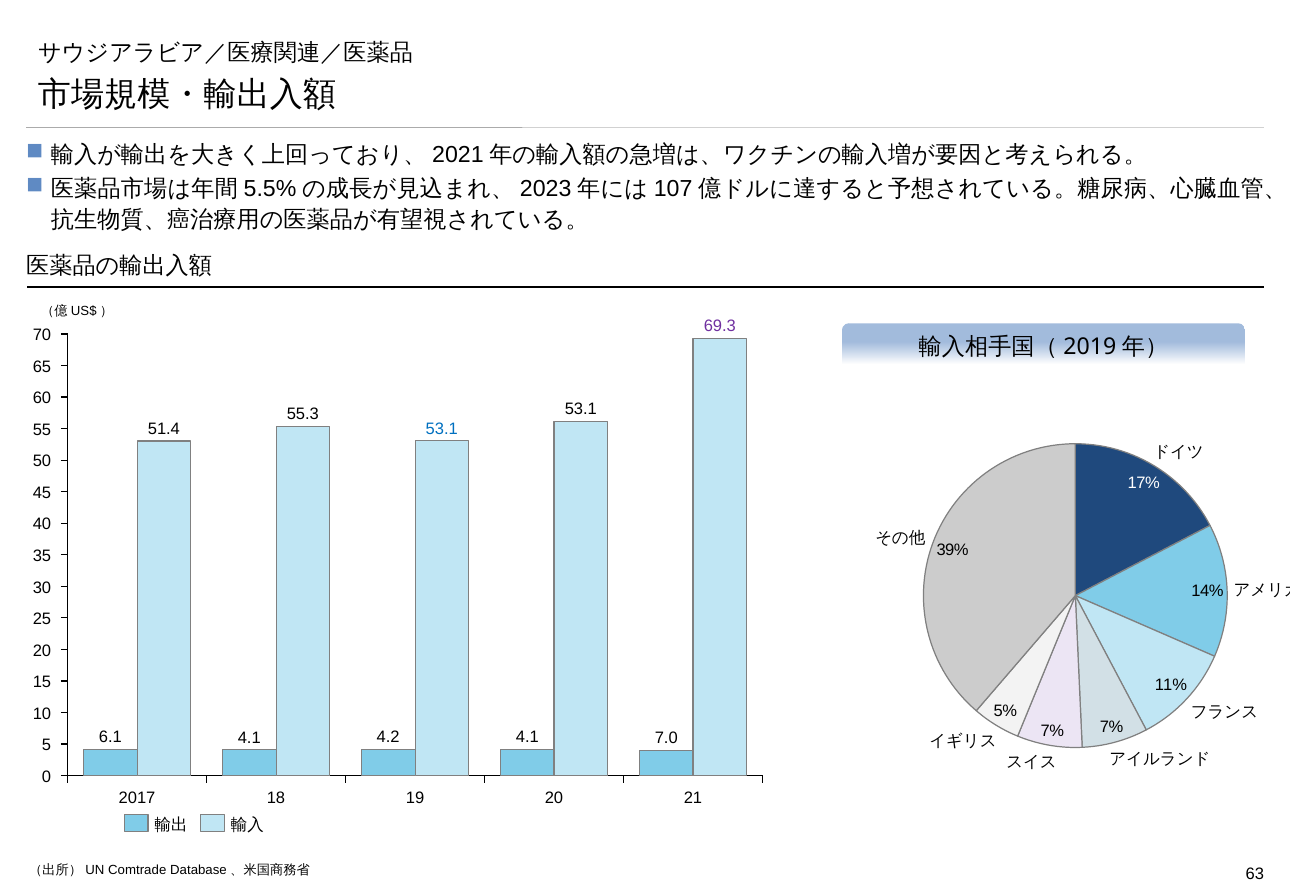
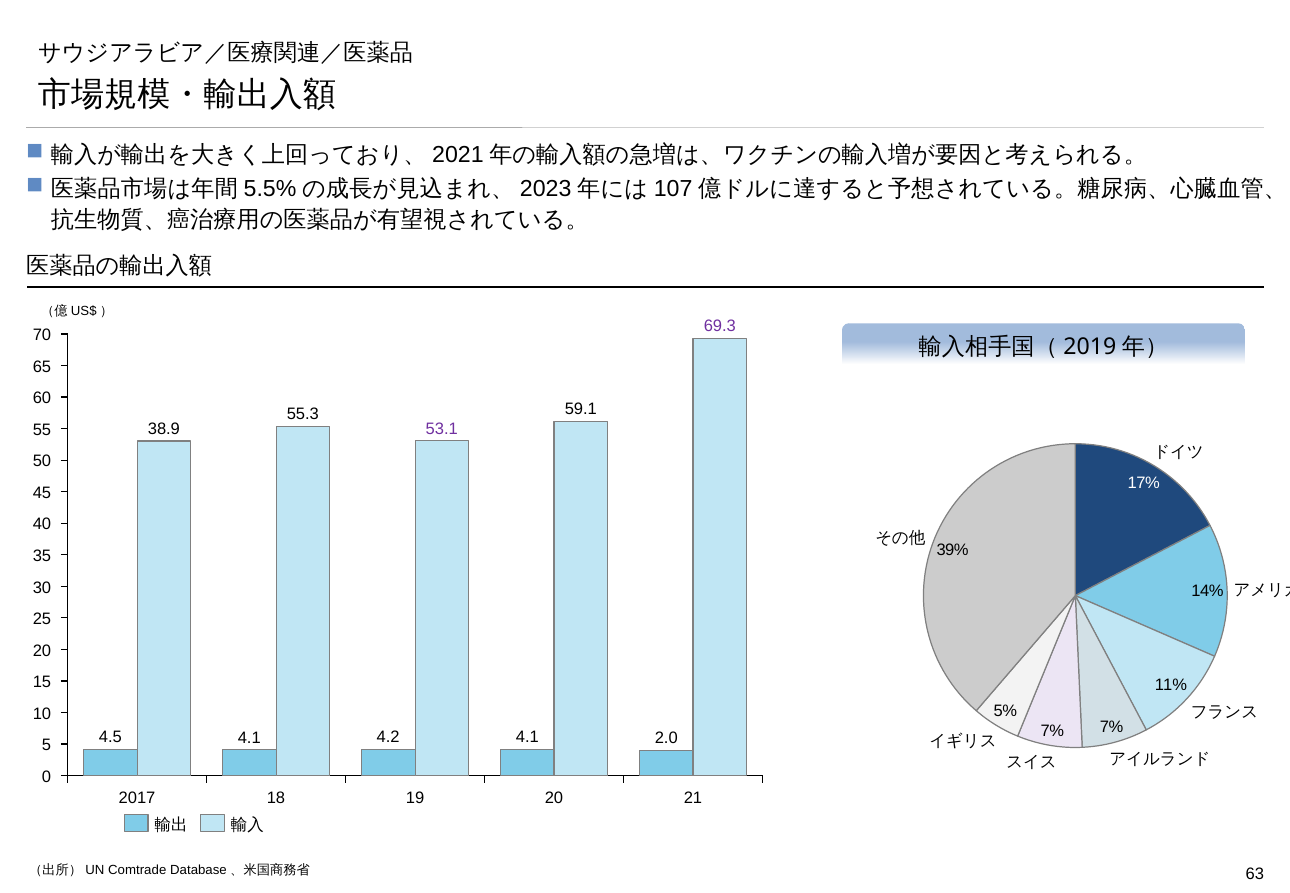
53.1: 53.1 -> 59.1 (581, 409)
53.1 colour: blue -> purple (442, 429)
51.4: 51.4 -> 38.9 (164, 429)
6.1: 6.1 -> 4.5 (110, 737)
7.0: 7.0 -> 2.0 (666, 738)
